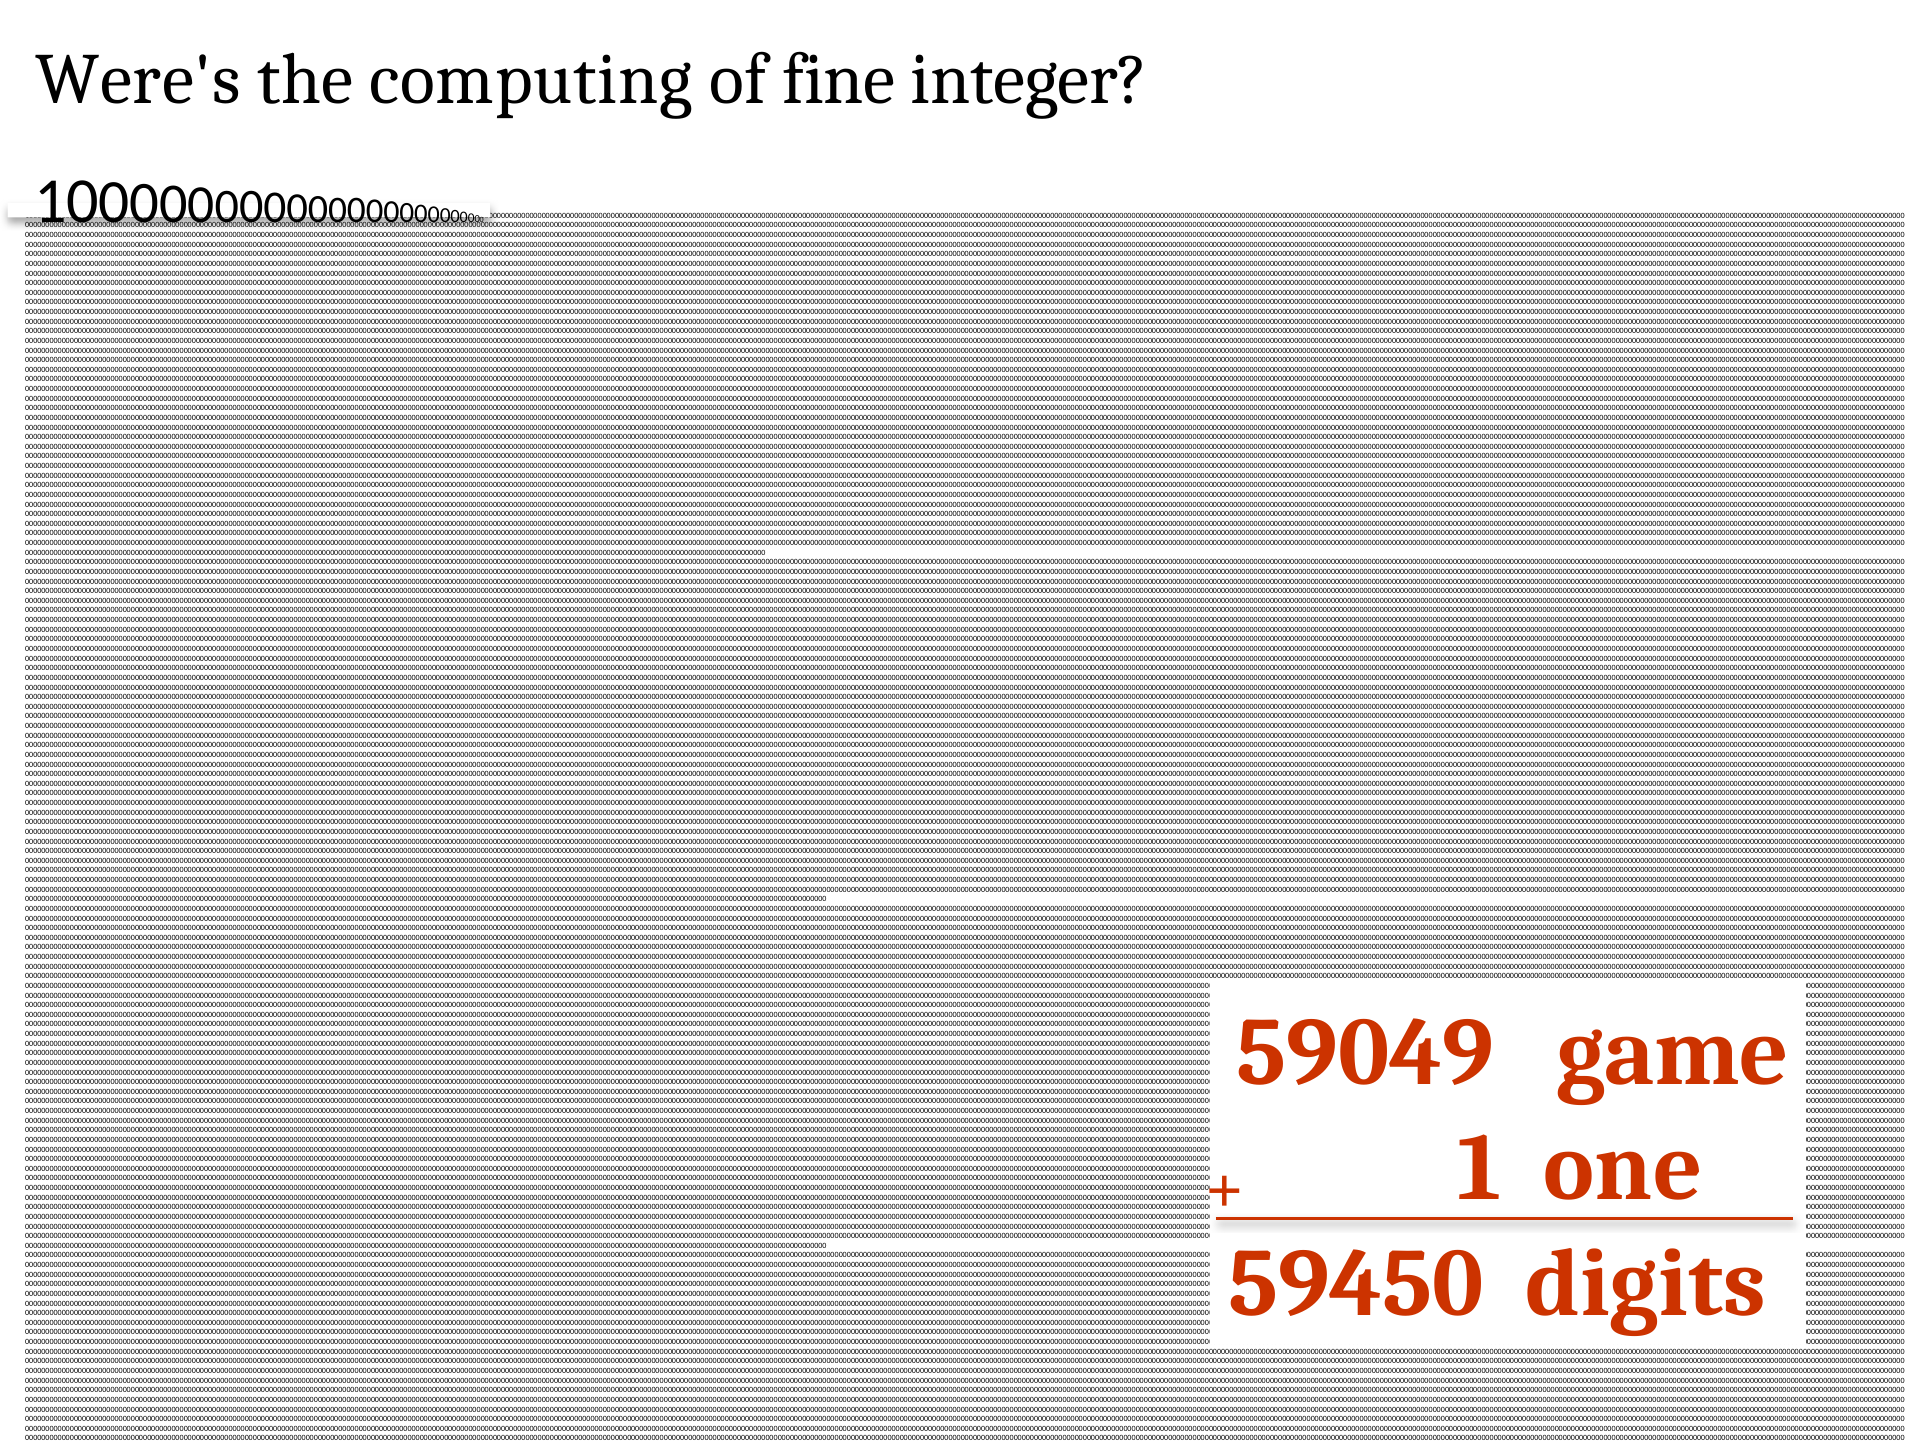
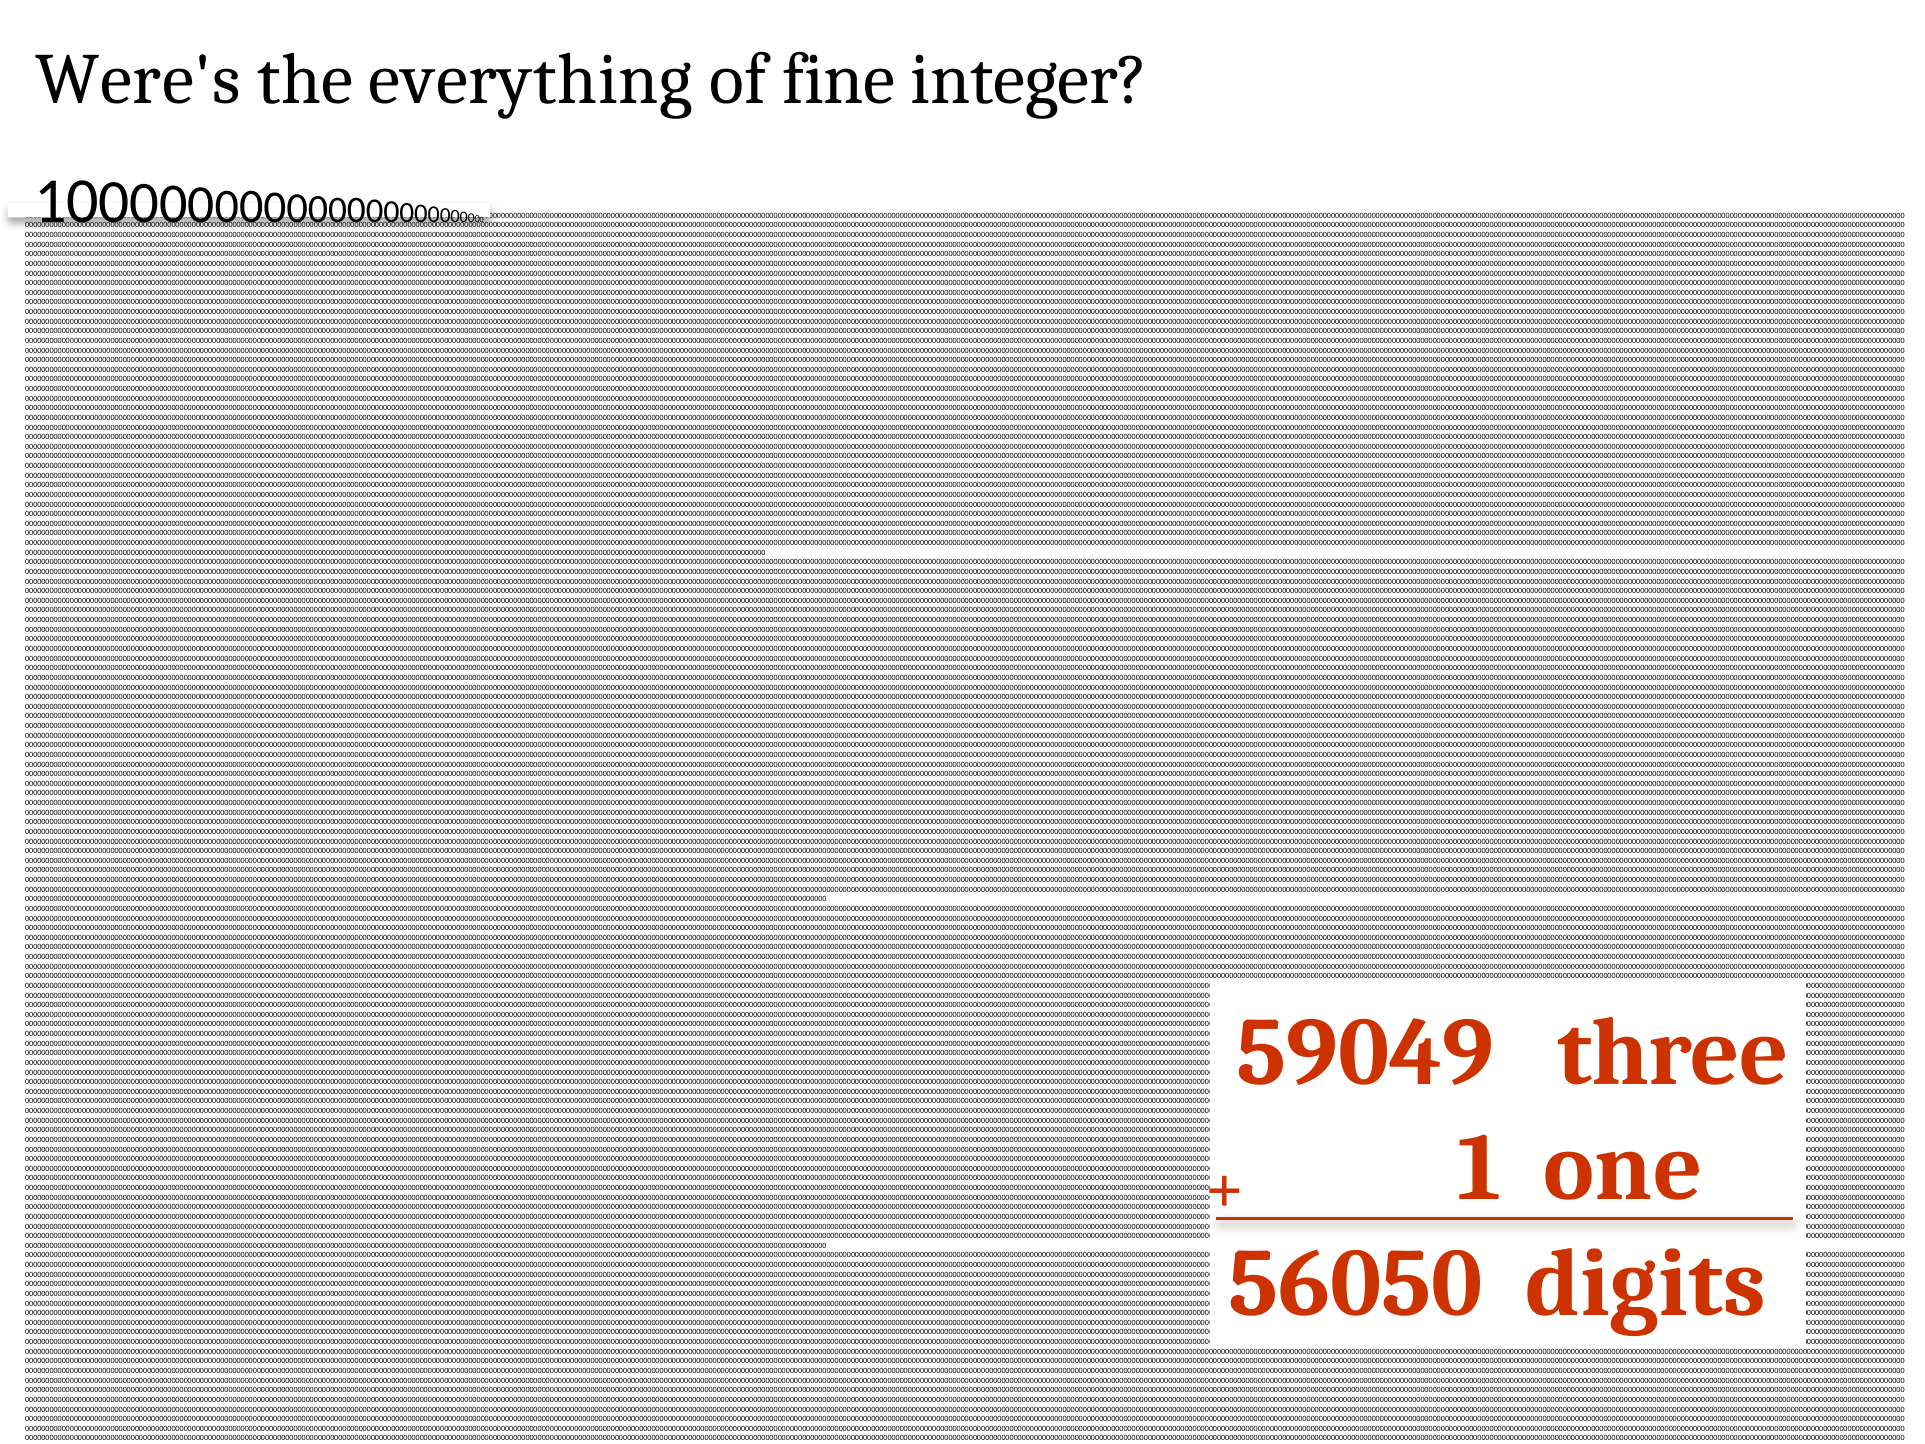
computing: computing -> everything (531, 79)
game: game -> three (1673, 1052)
59450: 59450 -> 56050 (1356, 1283)
